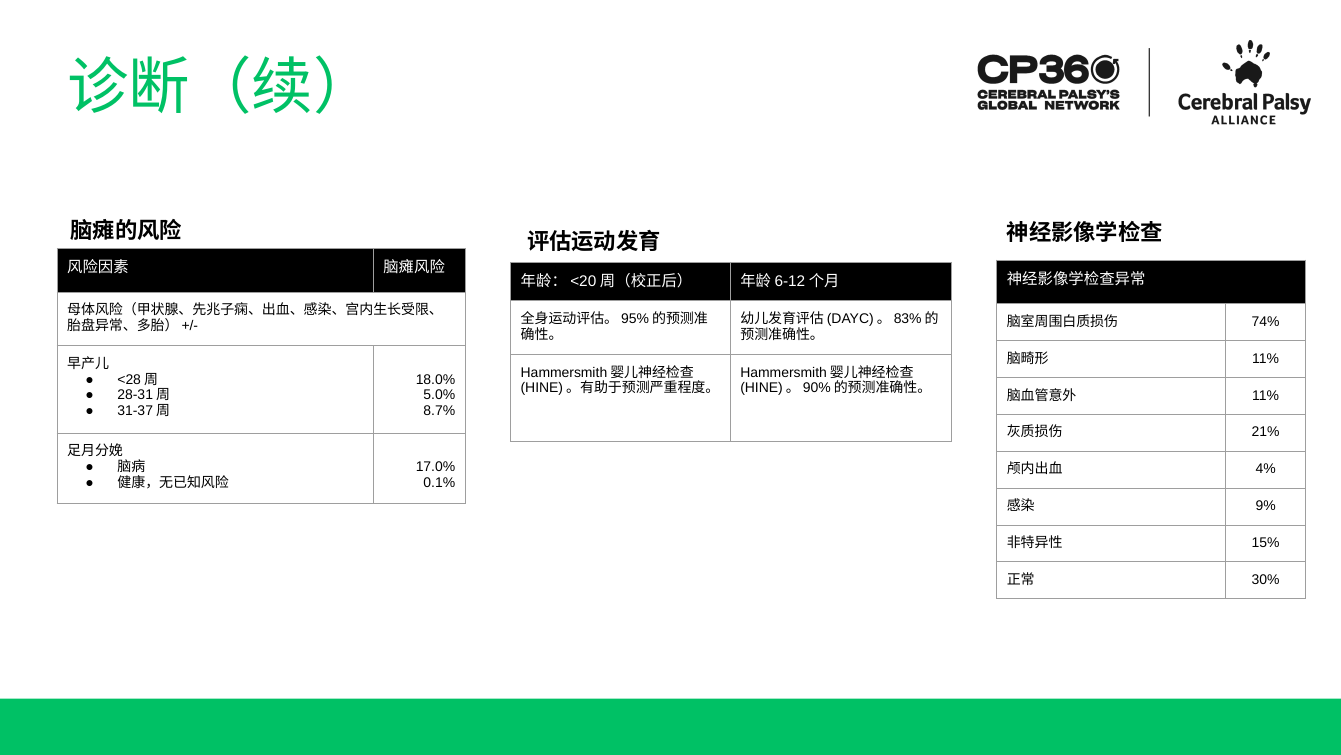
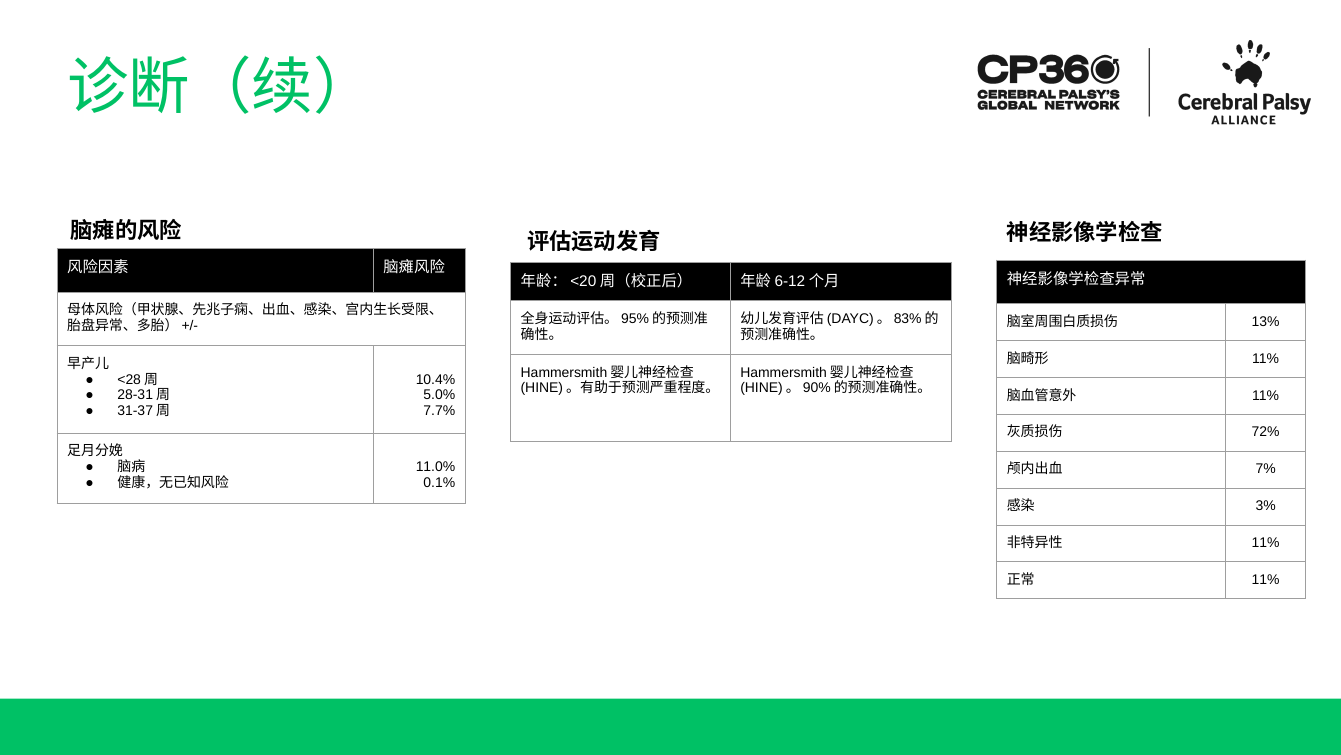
74%: 74% -> 13% (1266, 321)
18.0%: 18.0% -> 10.4% (435, 379)
8.7%: 8.7% -> 7.7% (439, 410)
21%: 21% -> 72% (1266, 432)
17.0%: 17.0% -> 11.0% (435, 466)
4%: 4% -> 7% (1266, 469)
9%: 9% -> 3% (1266, 506)
15%: 15% -> 11% (1266, 543)
30%: 30% -> 11% (1266, 579)
